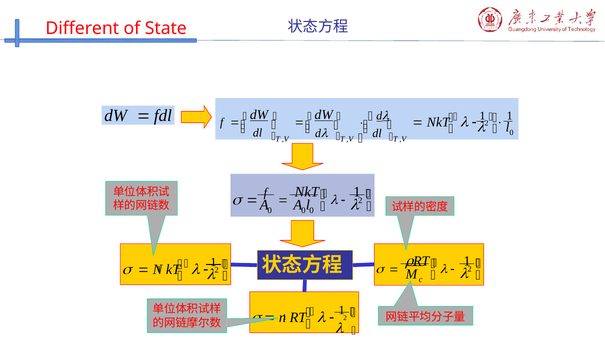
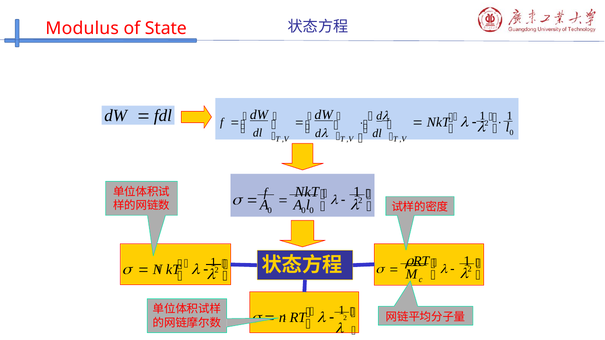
Different: Different -> Modulus (82, 28)
